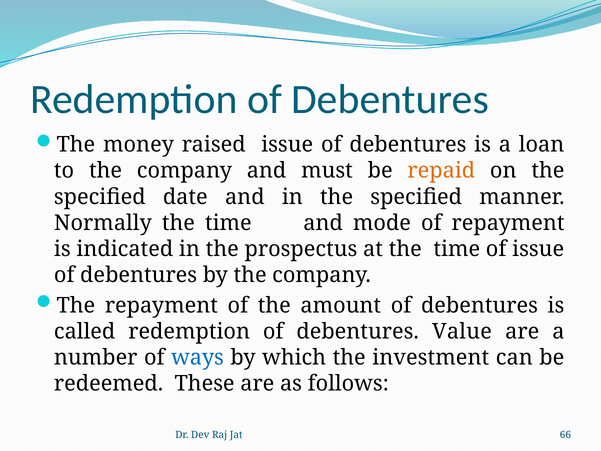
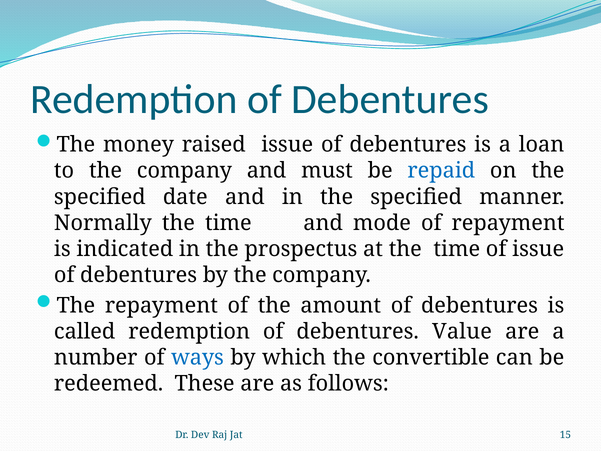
repaid colour: orange -> blue (441, 171)
investment: investment -> convertible (431, 357)
66: 66 -> 15 (565, 435)
